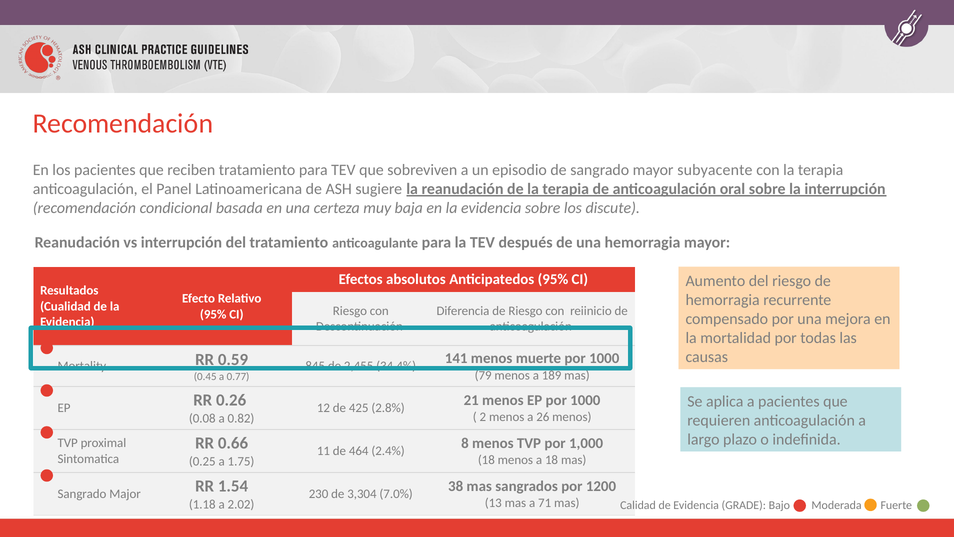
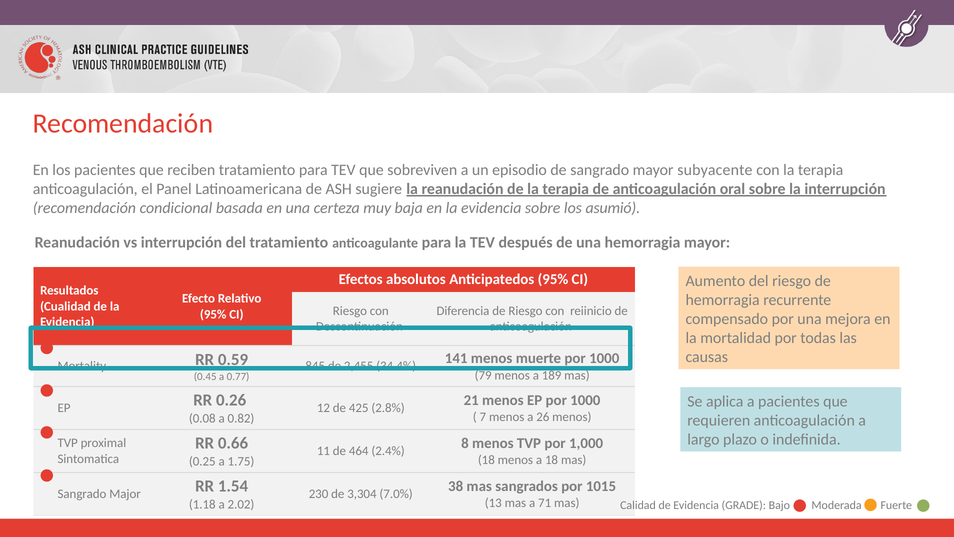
discute: discute -> asumió (613, 208)
2: 2 -> 7 (483, 417)
1200: 1200 -> 1015 (601, 486)
